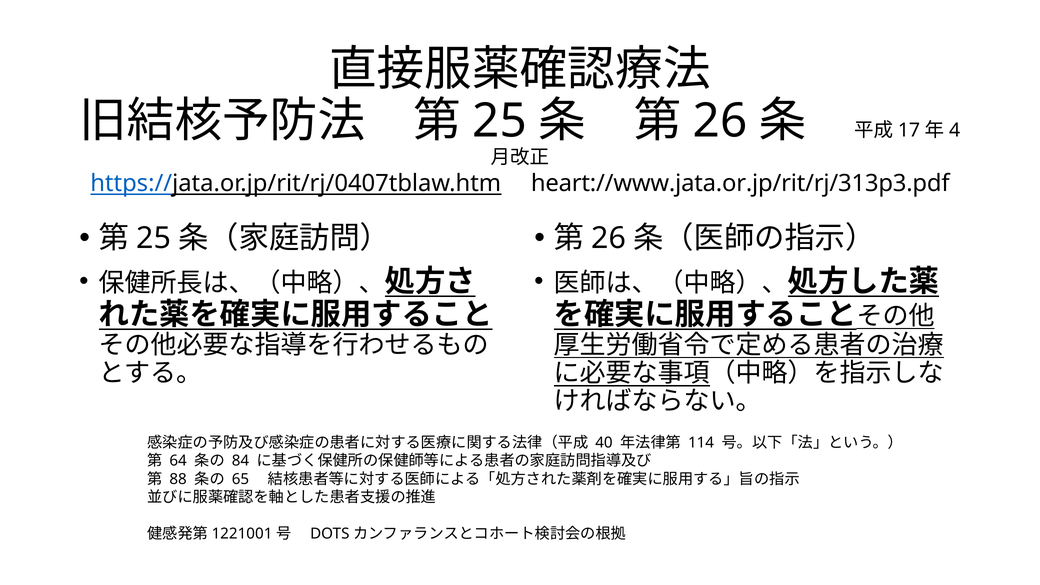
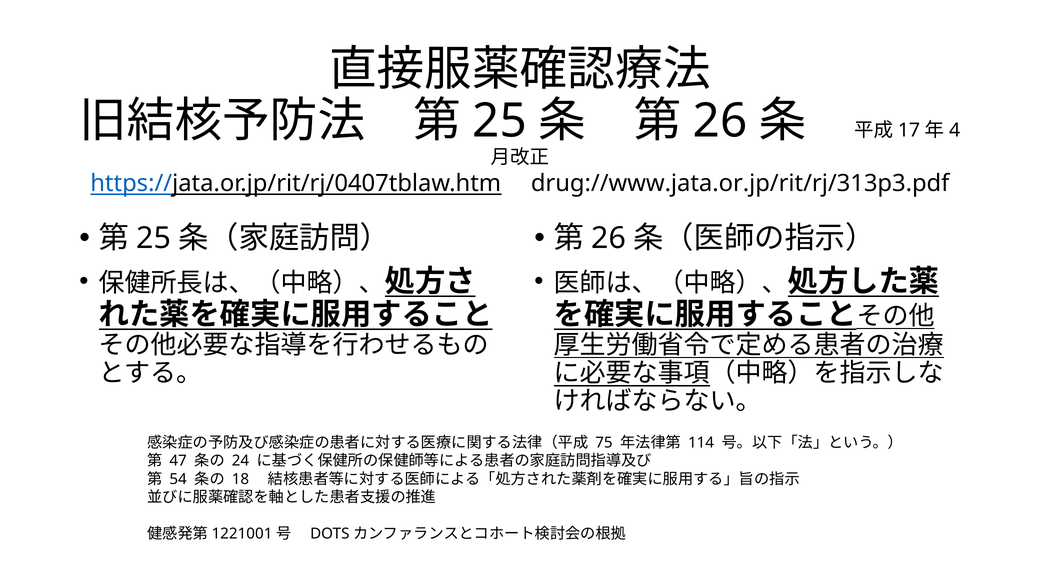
heart://www.jata.or.jp/rit/rj/313p3.pdf: heart://www.jata.or.jp/rit/rj/313p3.pdf -> drug://www.jata.or.jp/rit/rj/313p3.pdf (740, 184)
40: 40 -> 75 (604, 443)
64: 64 -> 47 (178, 461)
84: 84 -> 24 (240, 461)
88: 88 -> 54 (178, 479)
65: 65 -> 18 (240, 479)
